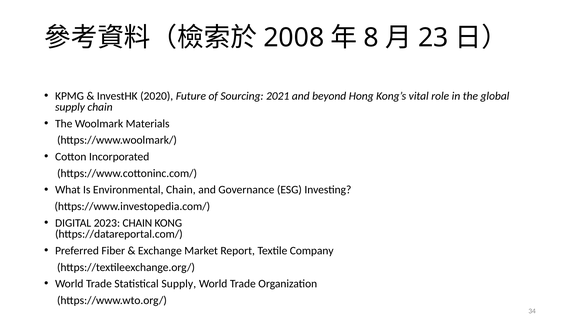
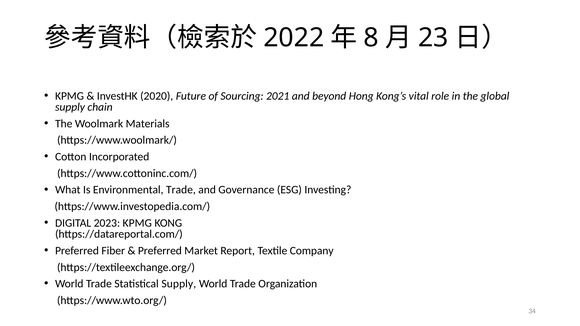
2008: 2008 -> 2022 (294, 38)
Environmental Chain: Chain -> Trade (181, 190)
2023 CHAIN: CHAIN -> KPMG (137, 223)
Exchange: Exchange -> Preferred (160, 251)
